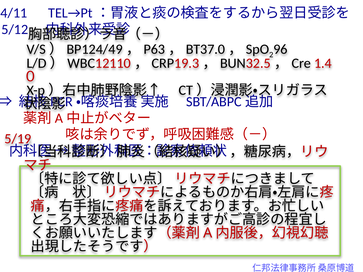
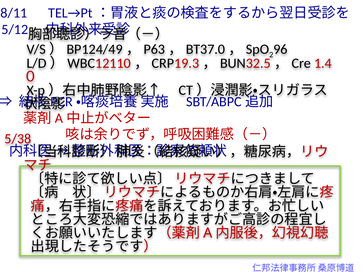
4/11: 4/11 -> 8/11 (14, 13)
5/19: 5/19 -> 5/38 (18, 139)
